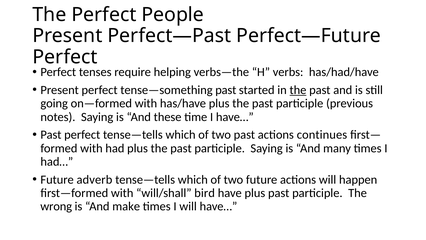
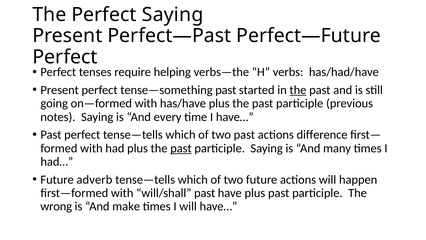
Perfect People: People -> Saying (173, 15)
these: these -> every (168, 117)
continues: continues -> difference (322, 135)
past underline: none -> present (181, 148)
will/shall bird: bird -> past (205, 193)
